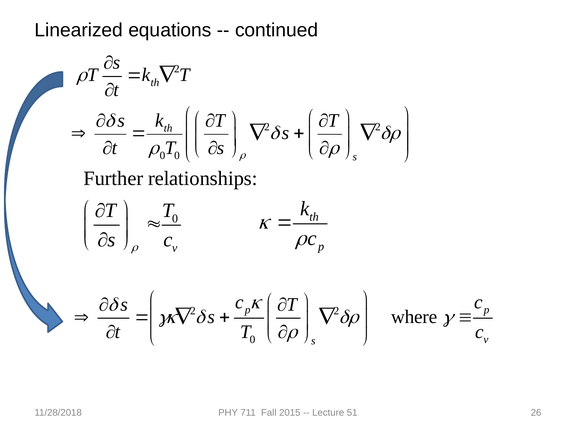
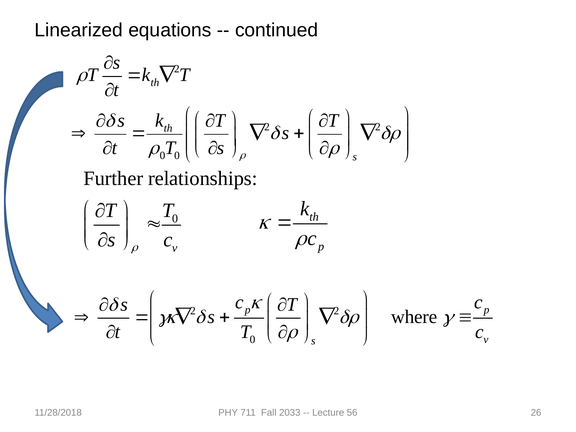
2015: 2015 -> 2033 (290, 413)
51: 51 -> 56 (352, 413)
